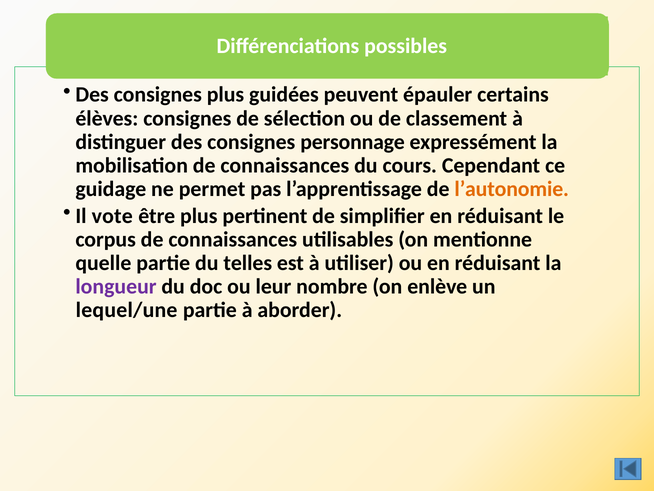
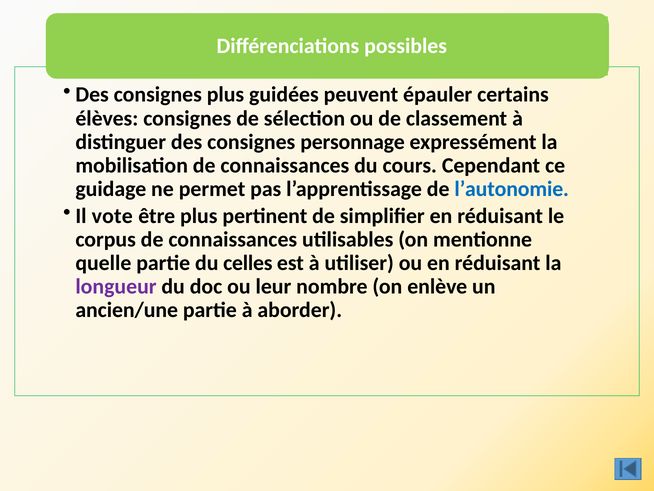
l’autonomie colour: orange -> blue (512, 189)
telles: telles -> celles (248, 263)
lequel/une: lequel/une -> ancien/une (127, 310)
